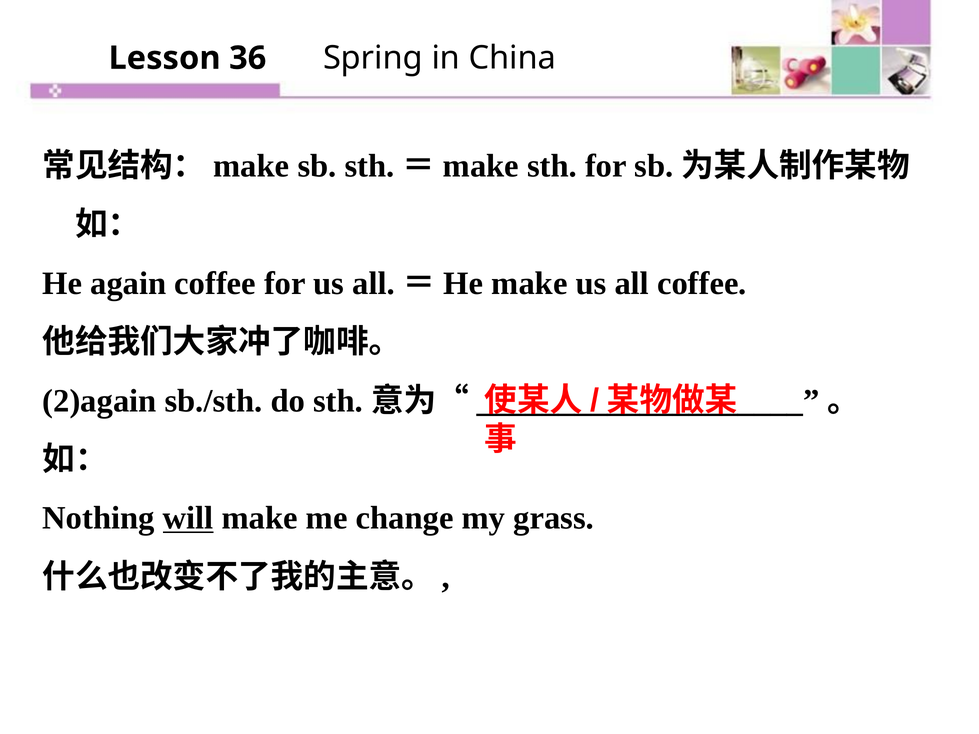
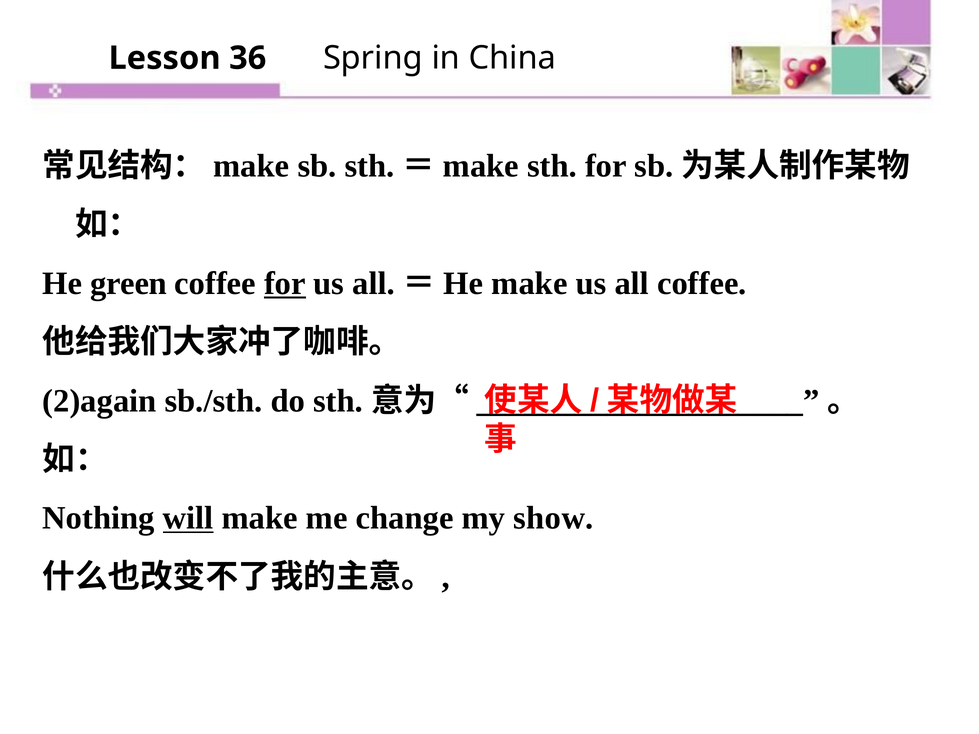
again: again -> green (129, 283)
for underline: none -> present (285, 283)
grass: grass -> show (554, 518)
